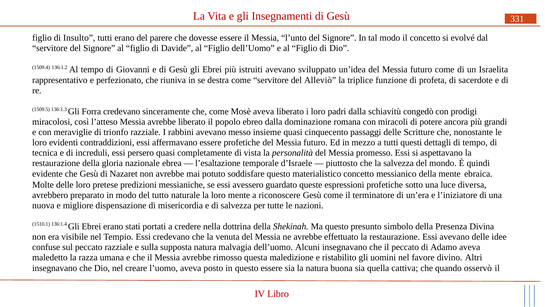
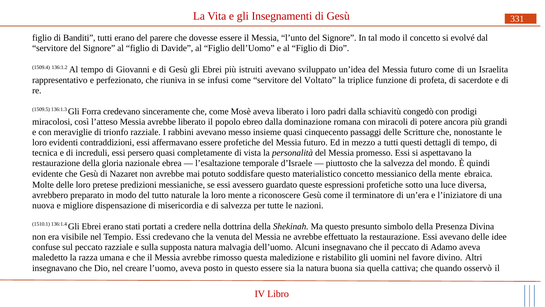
Insulto: Insulto -> Banditi (79, 38)
destra: destra -> infusi (218, 80)
Alleviò: Alleviò -> Voltato (320, 80)
